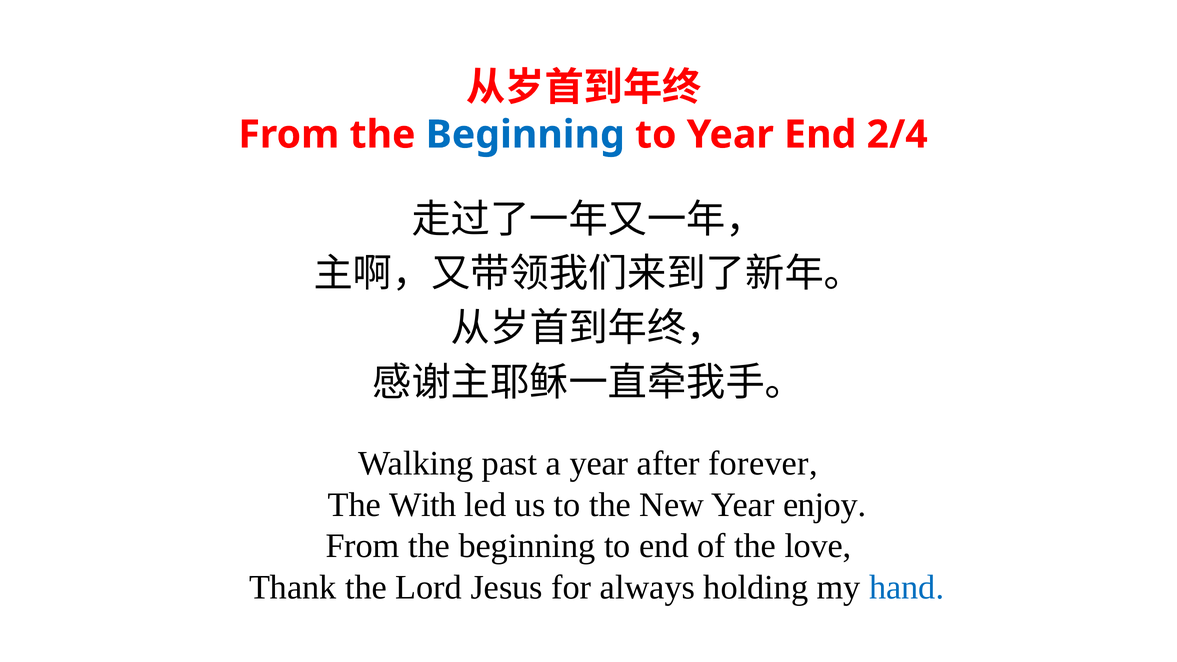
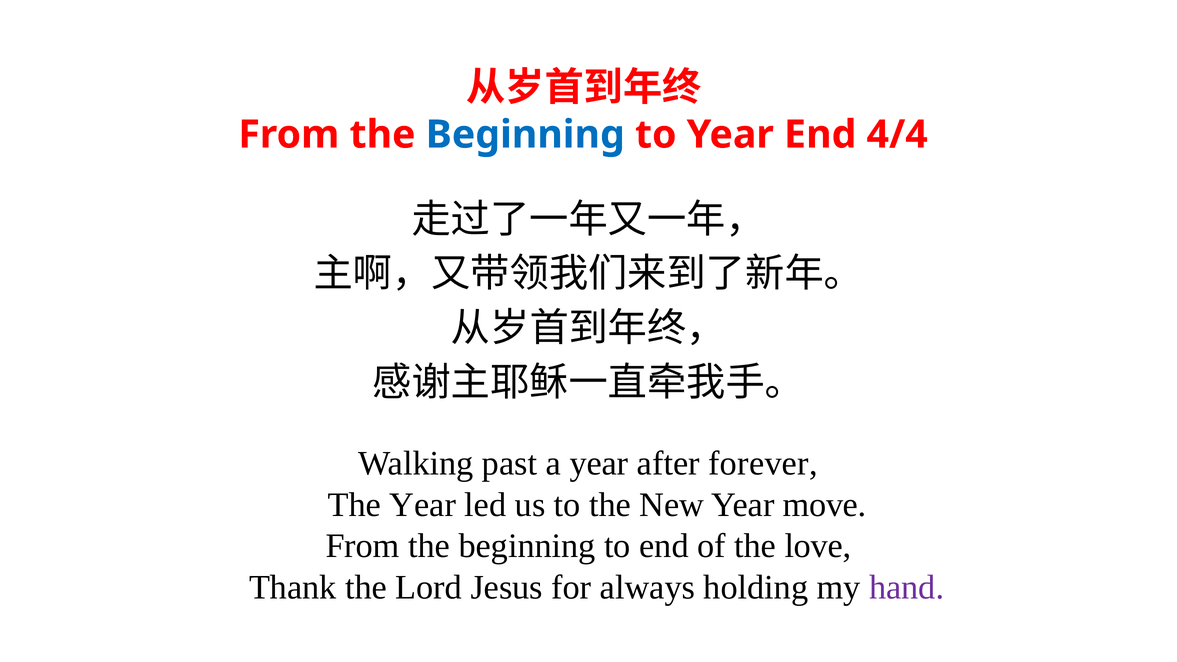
2/4: 2/4 -> 4/4 (897, 135)
The With: With -> Year (423, 505)
enjoy: enjoy -> move (825, 505)
hand colour: blue -> purple (907, 587)
